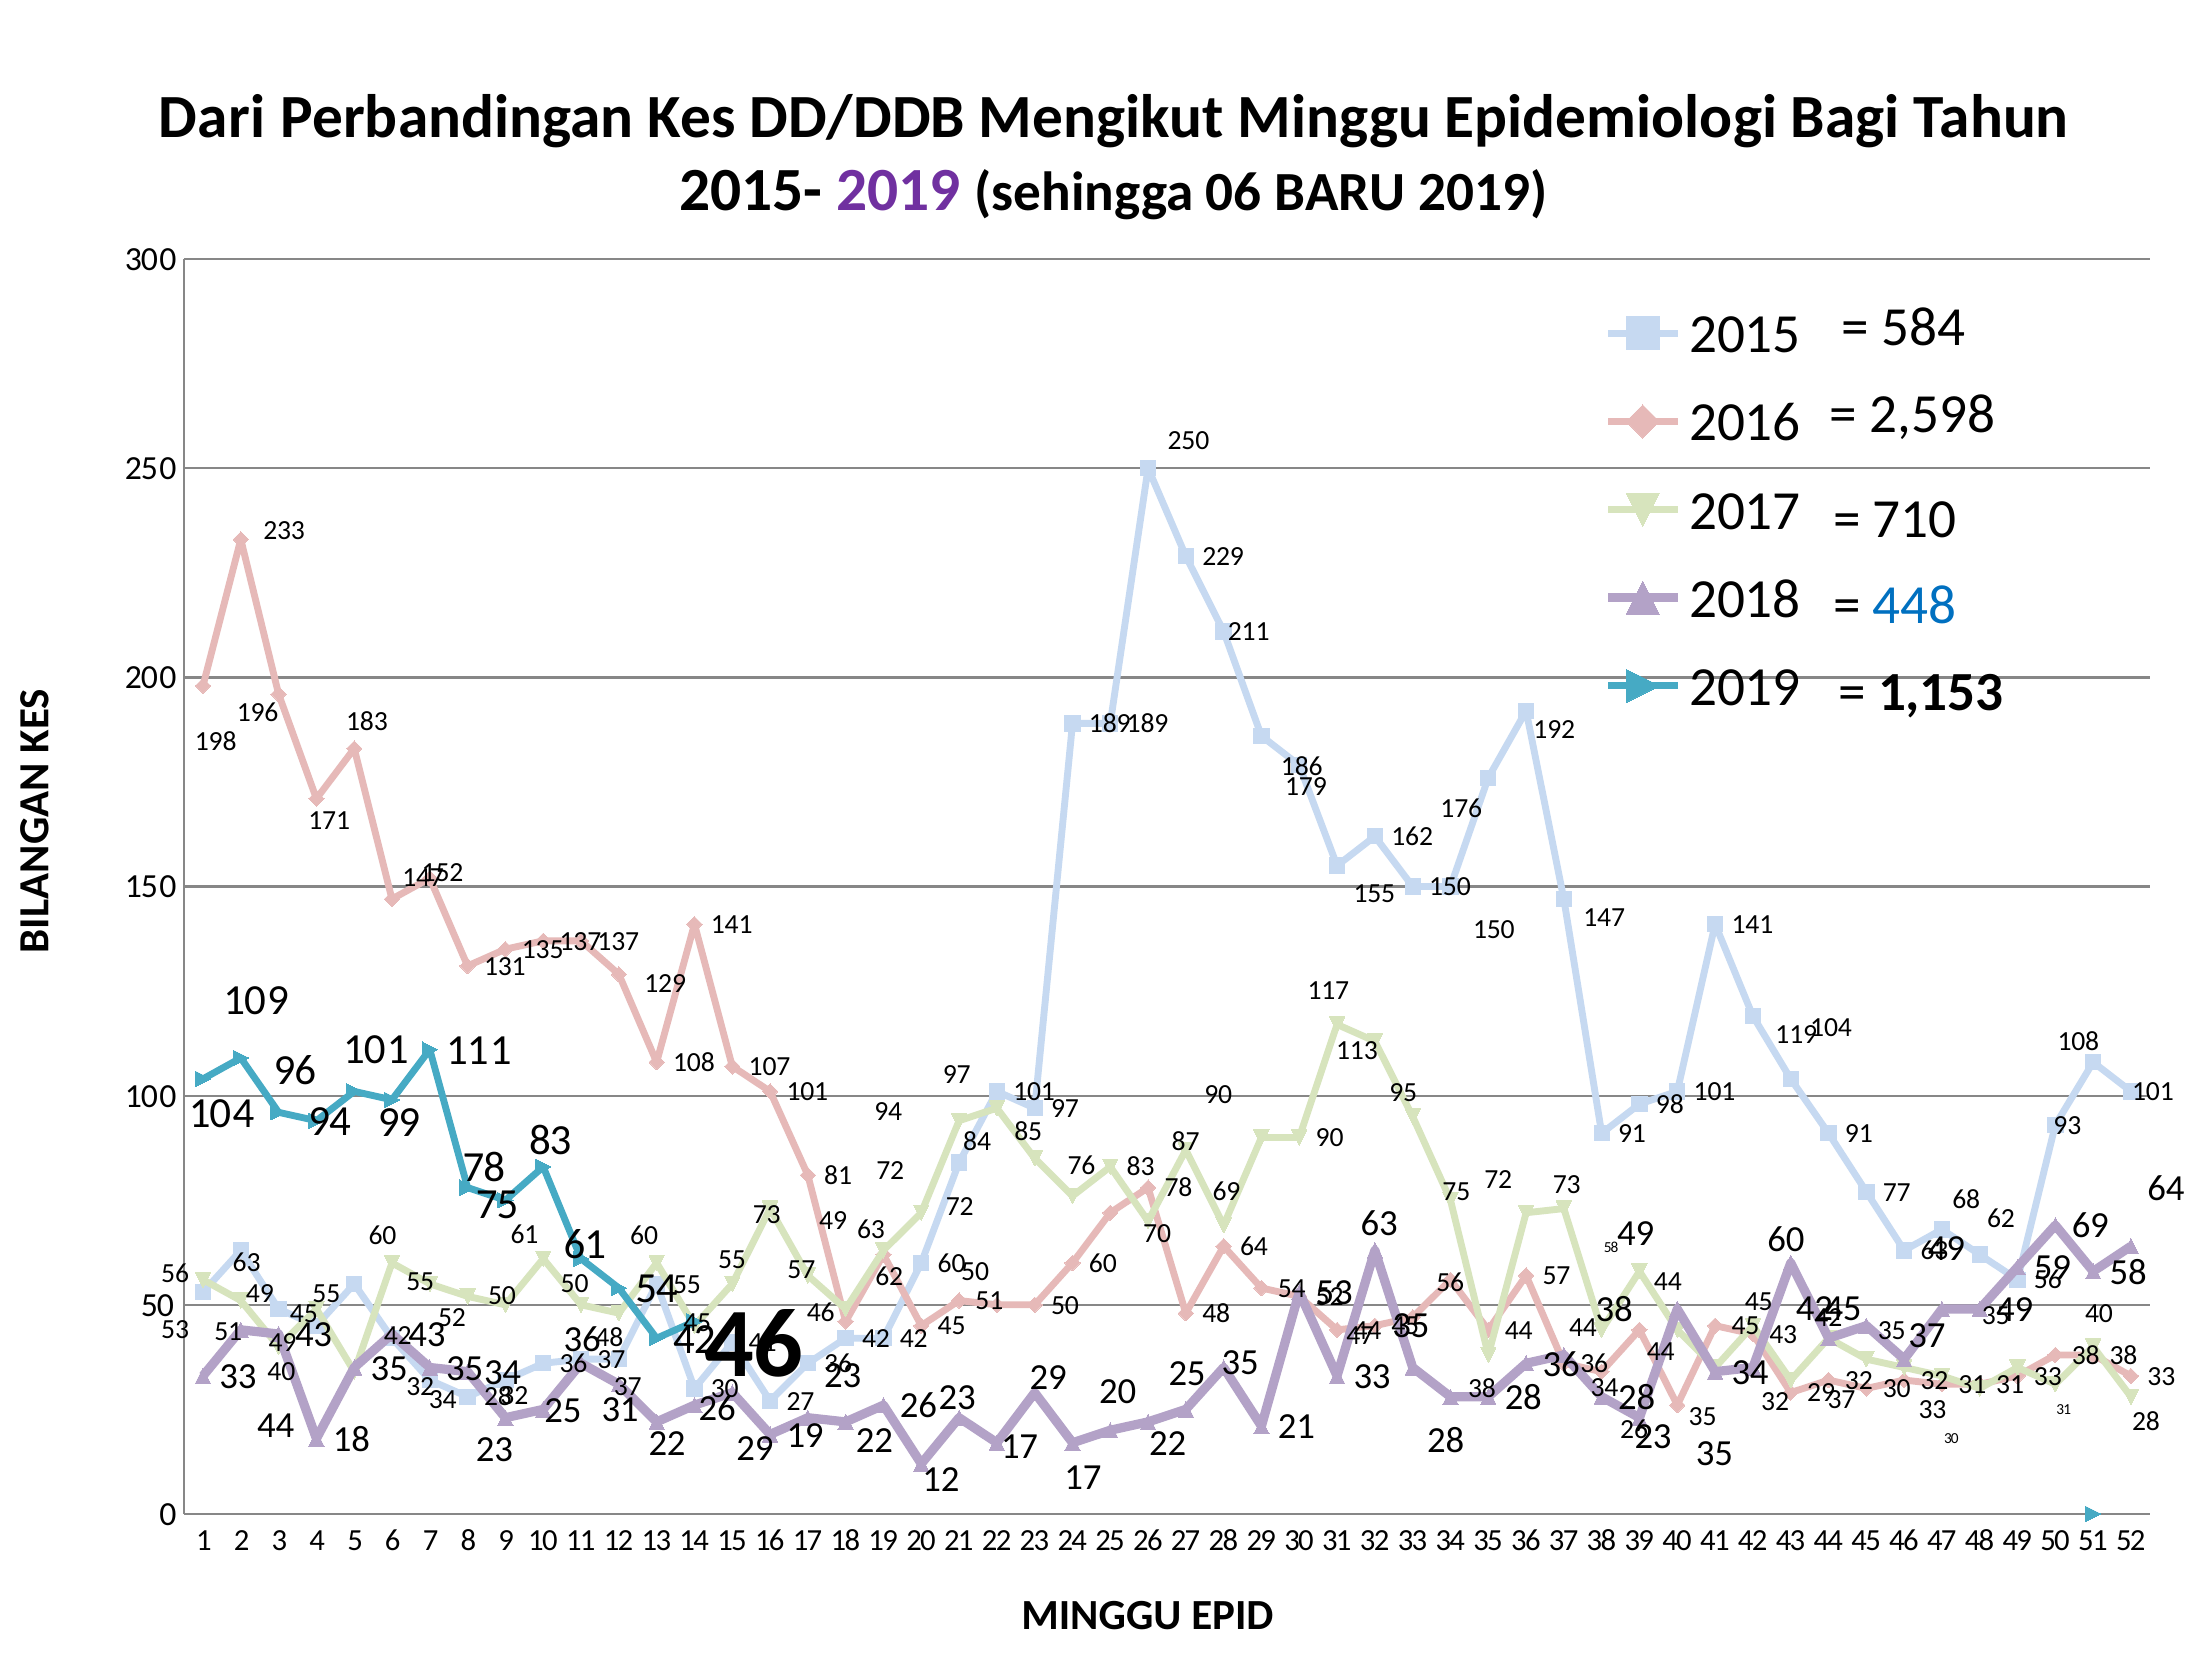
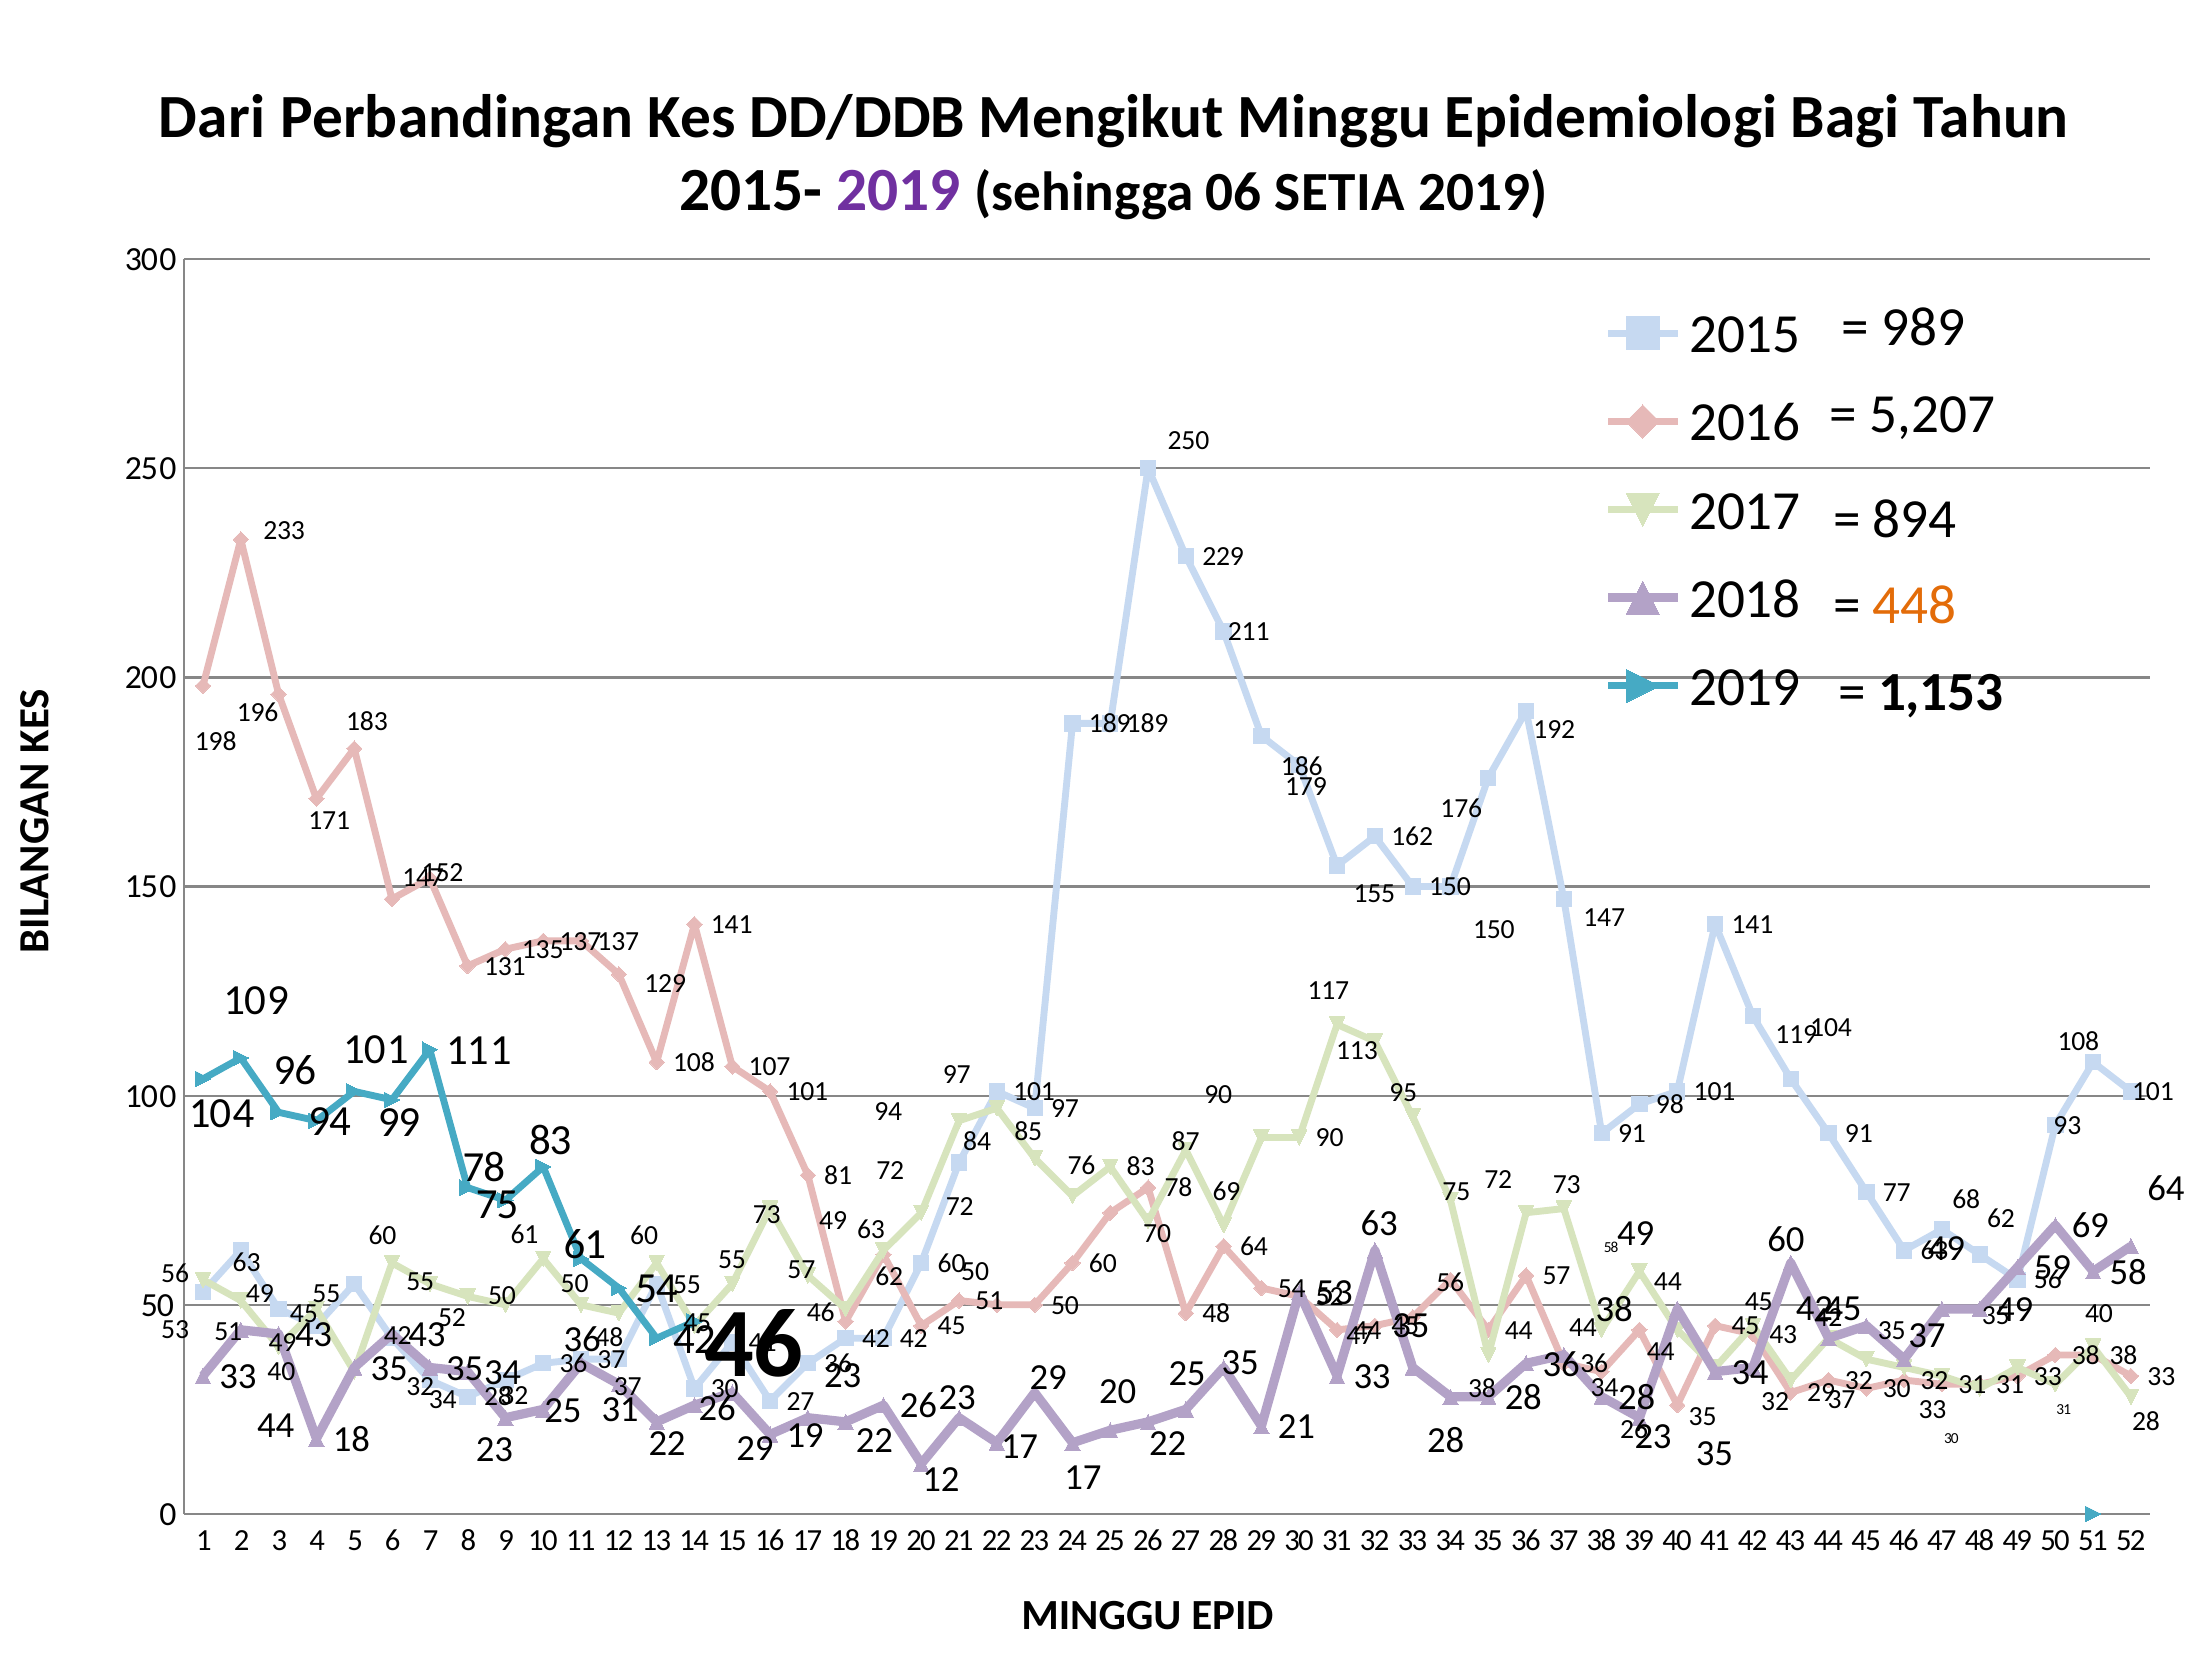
BARU: BARU -> SETIA (1340, 193)
584: 584 -> 989 (1923, 328)
2,598: 2,598 -> 5,207 (1932, 414)
710: 710 -> 894 (1915, 519)
448 colour: blue -> orange (1915, 606)
